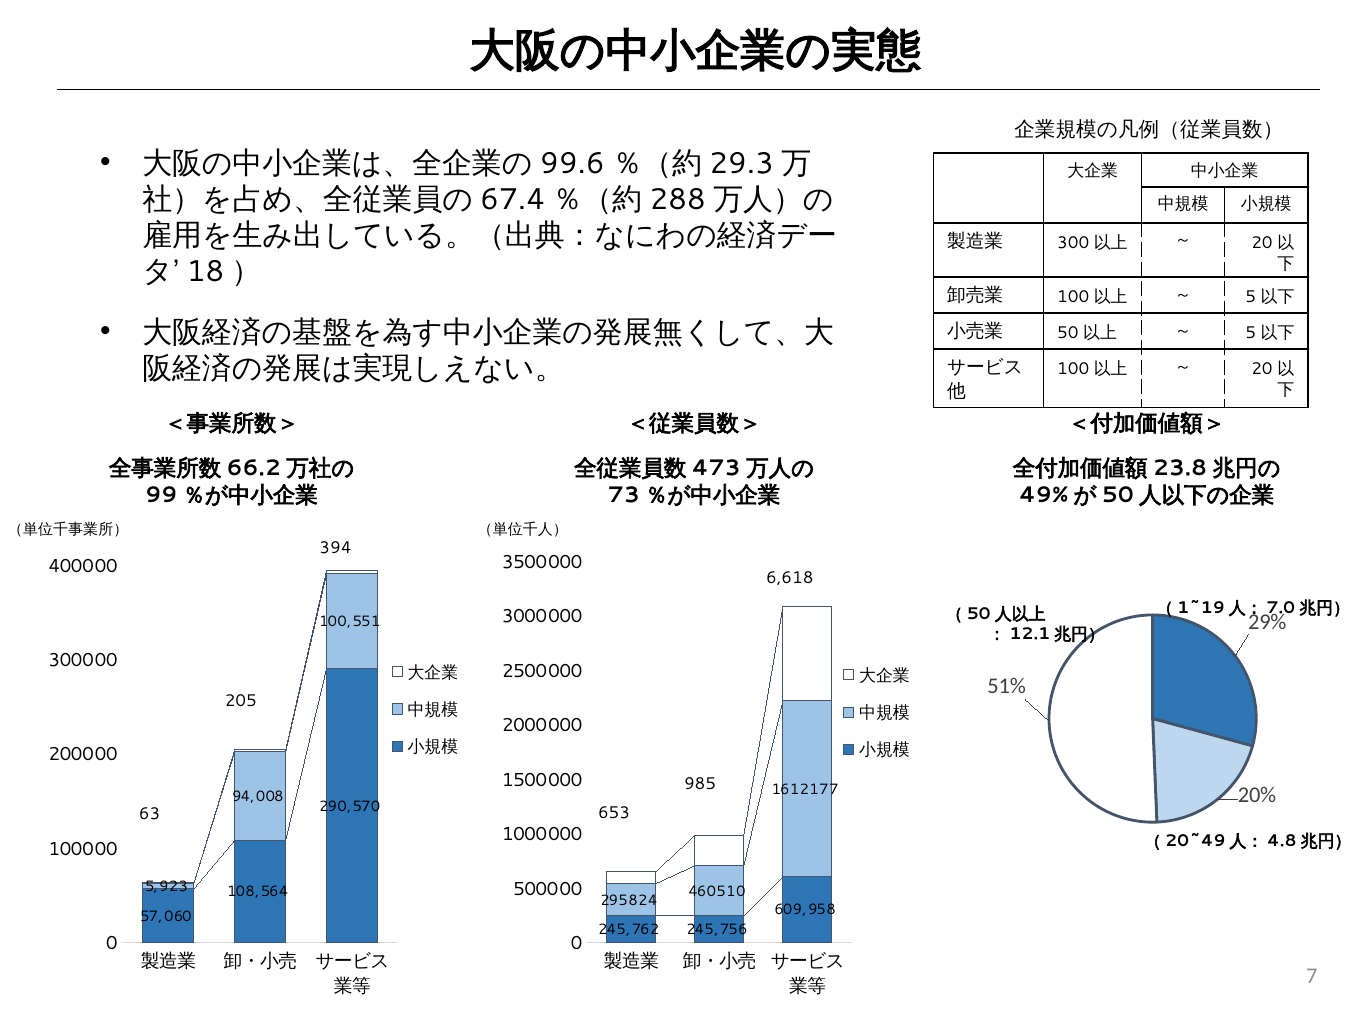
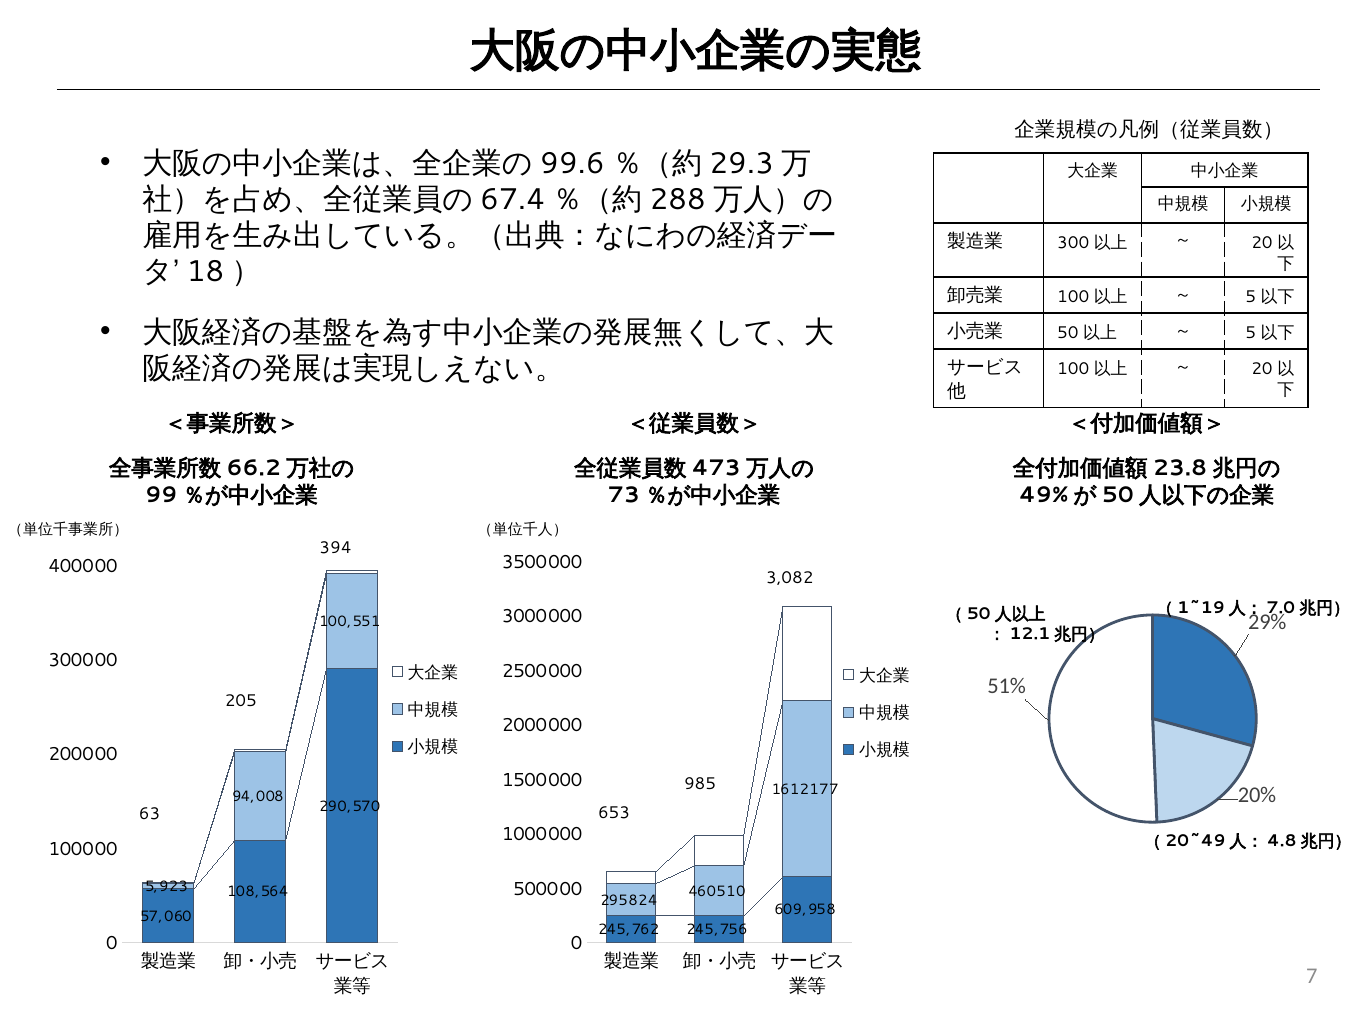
6,618: 6,618 -> 3,082 (790, 578)
